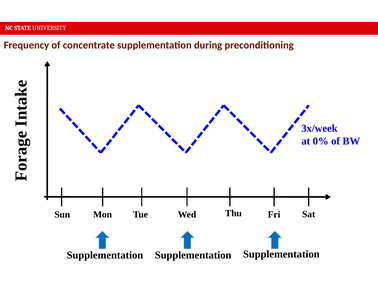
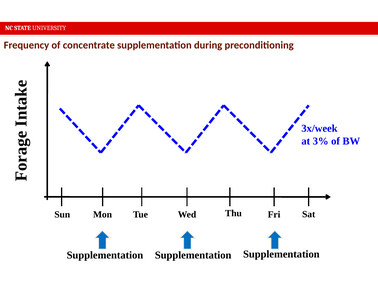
0%: 0% -> 3% (321, 141)
